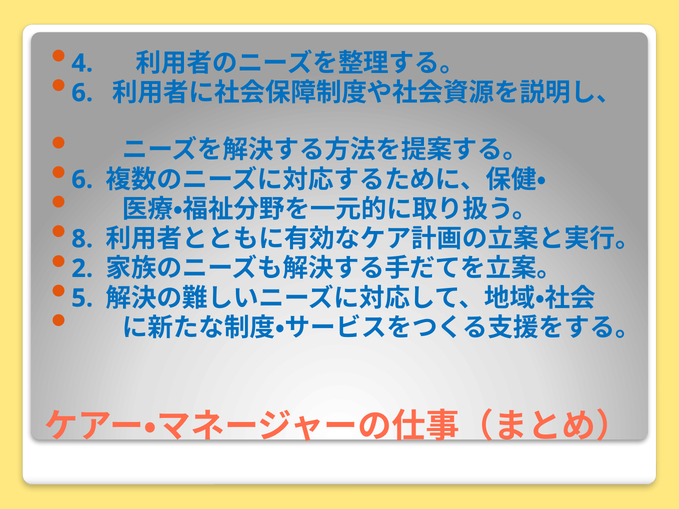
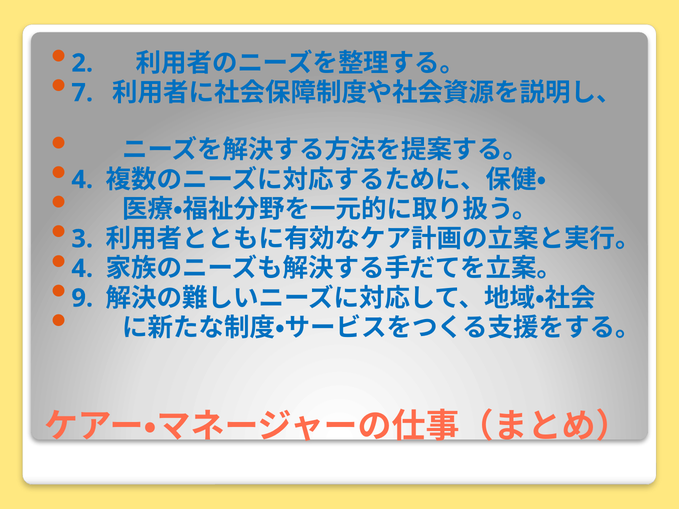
4: 4 -> 2 (82, 63)
6: 6 -> 7 (82, 93)
6: 6 -> 4 (82, 180)
8: 8 -> 3 (82, 239)
2: 2 -> 4 (82, 269)
5: 5 -> 9 (82, 298)
